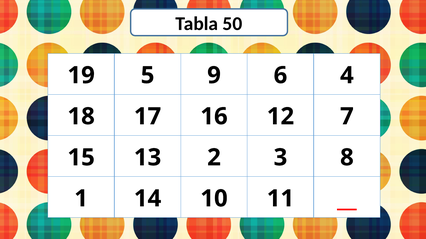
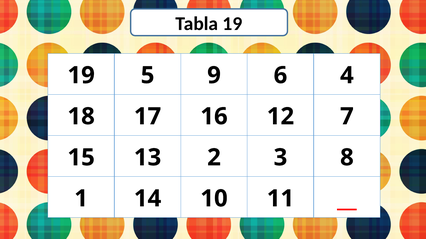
Tabla 50: 50 -> 19 (233, 24)
